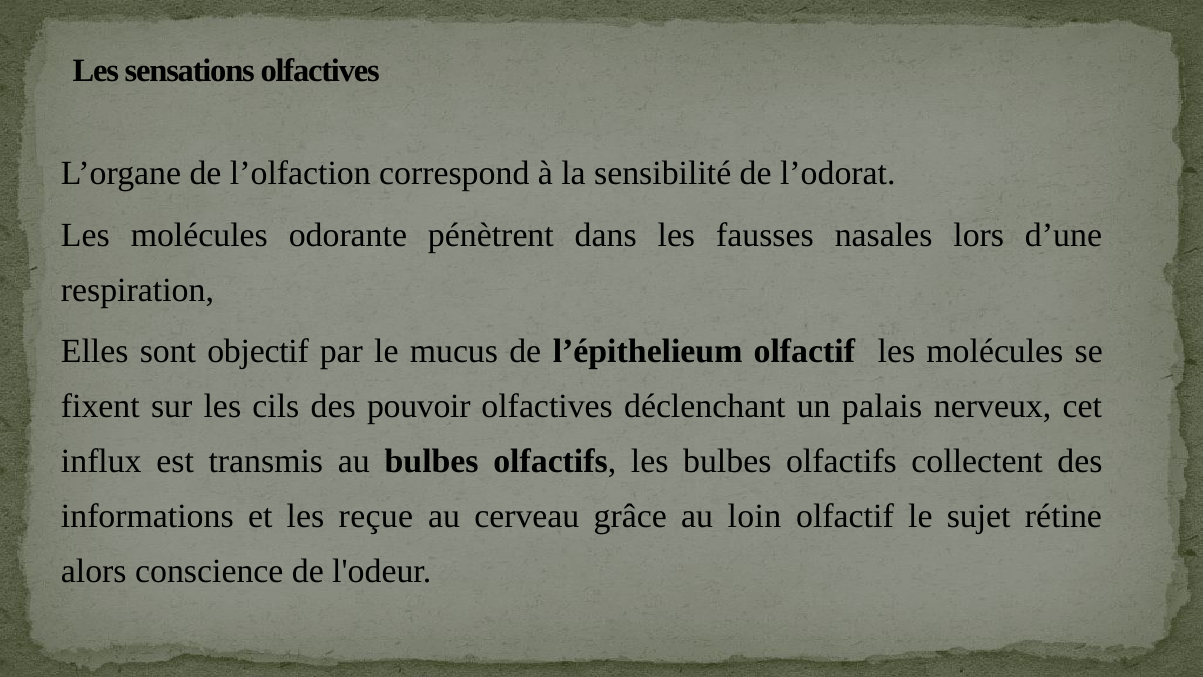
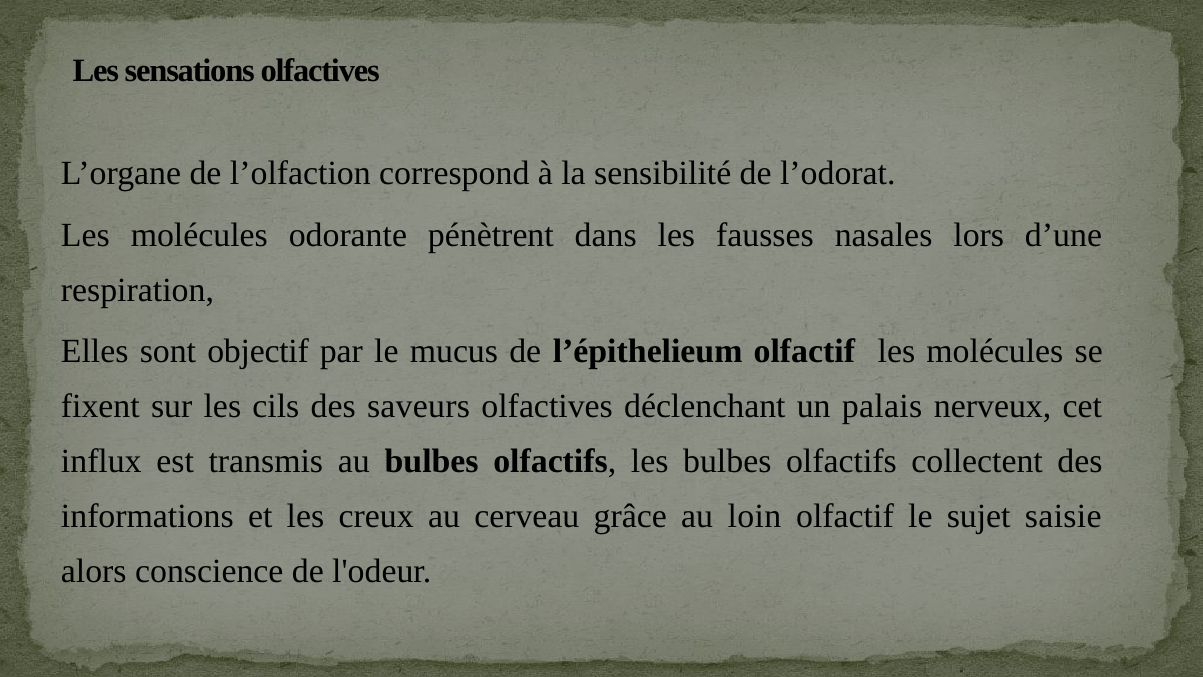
pouvoir: pouvoir -> saveurs (419, 406)
reçue: reçue -> creux (376, 516)
rétine: rétine -> saisie (1063, 516)
